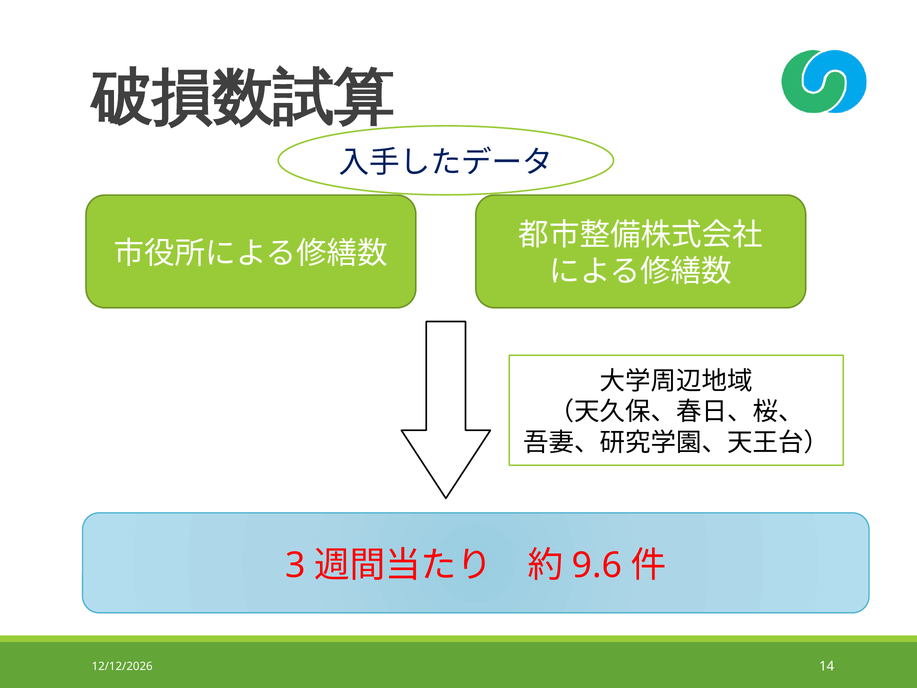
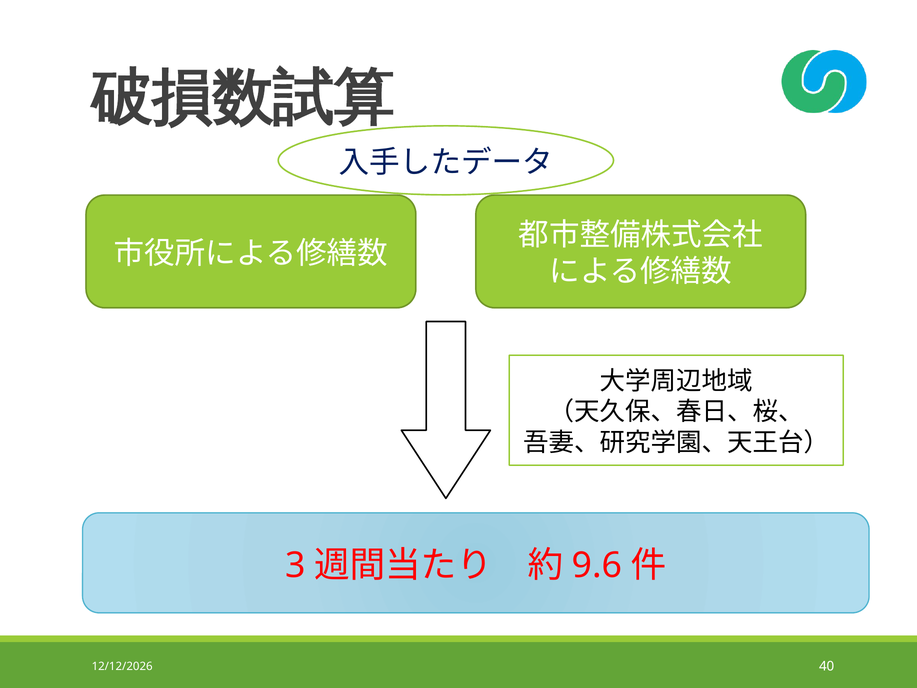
14: 14 -> 40 (827, 666)
